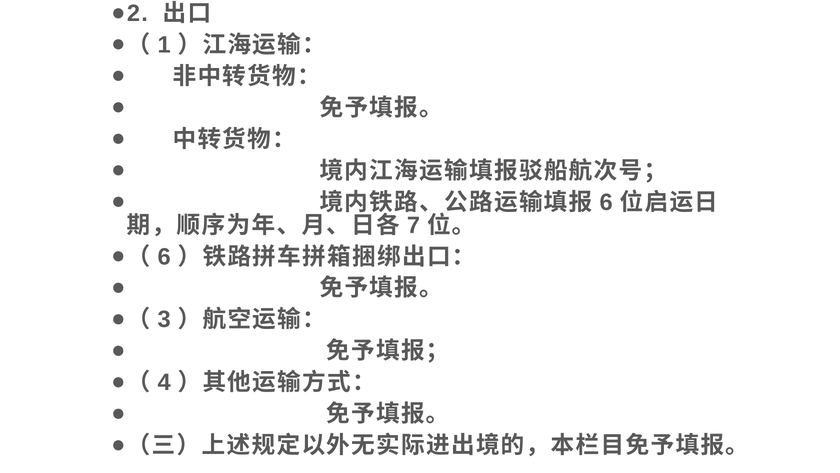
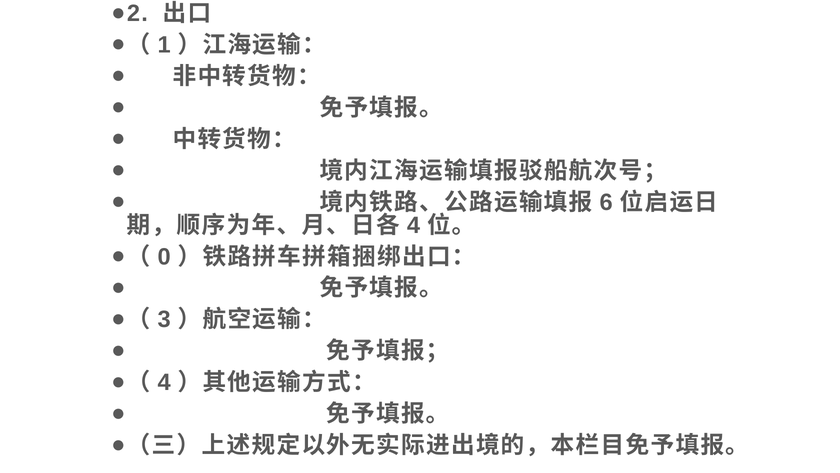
7: 7 -> 4 (414, 225)
6: 6 -> 0 (164, 256)
